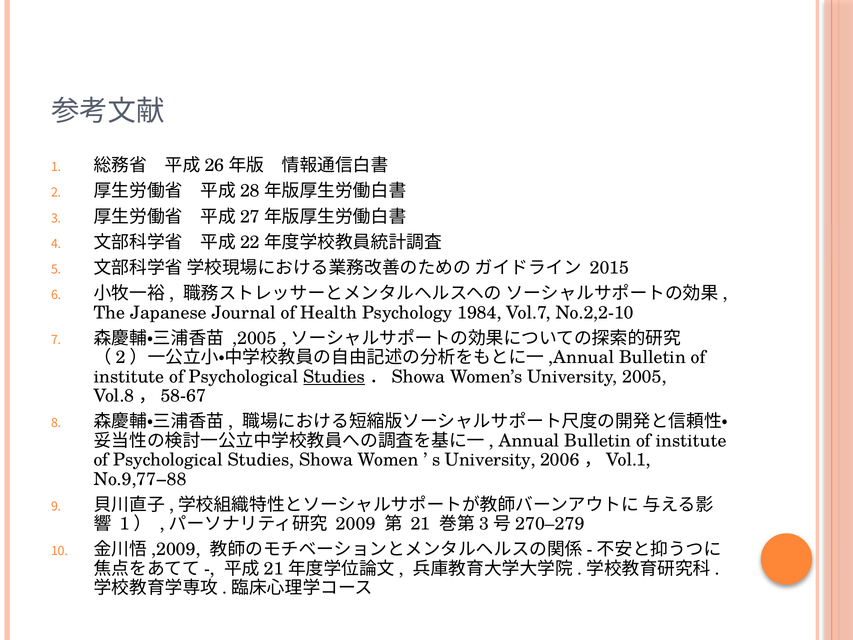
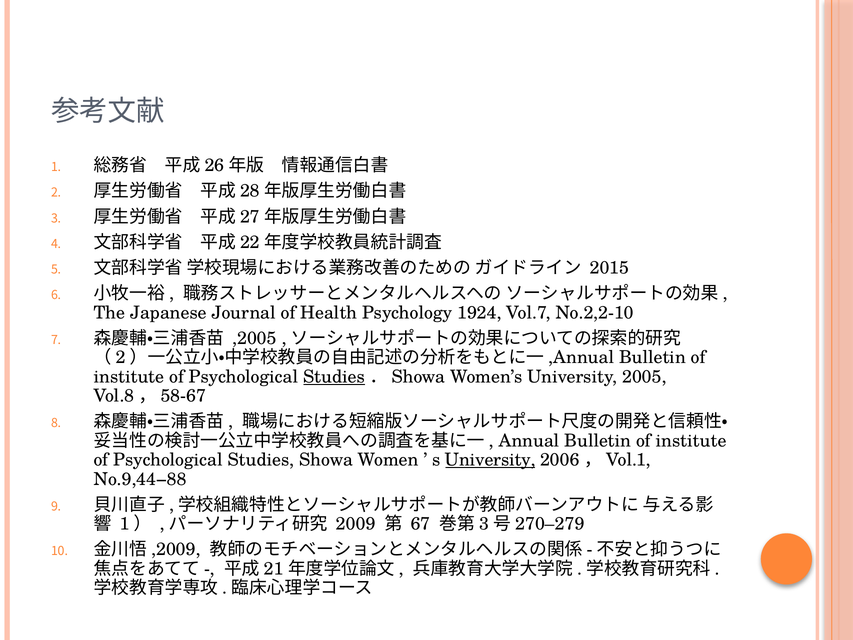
1984: 1984 -> 1924 (479, 313)
University underline: none -> present (490, 460)
No.9,77−88: No.9,77−88 -> No.9,44−88 (140, 479)
21: 21 -> 67 (420, 524)
